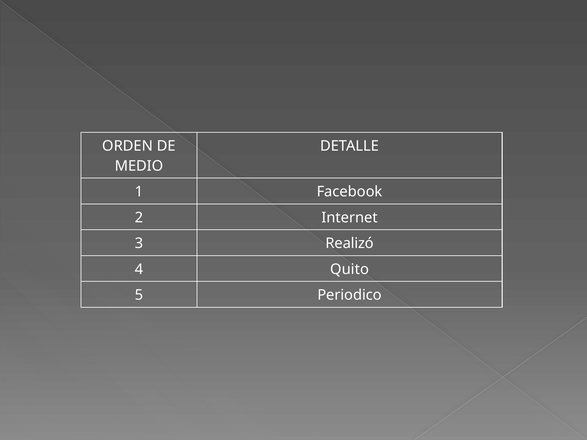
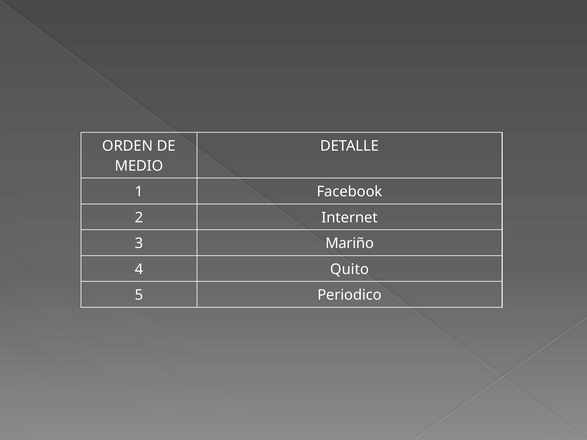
Realizó: Realizó -> Mariño (350, 244)
